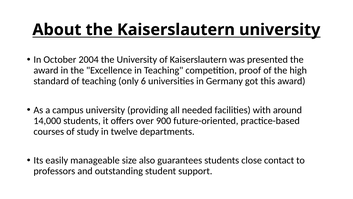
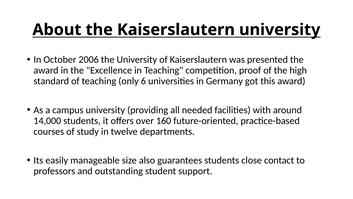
2004: 2004 -> 2006 (89, 59)
900: 900 -> 160 (164, 121)
